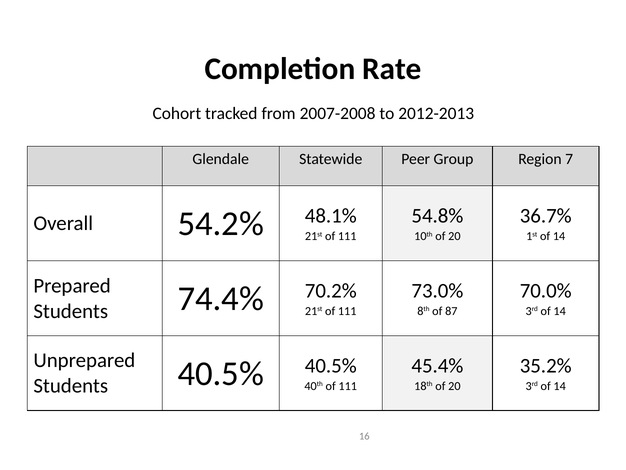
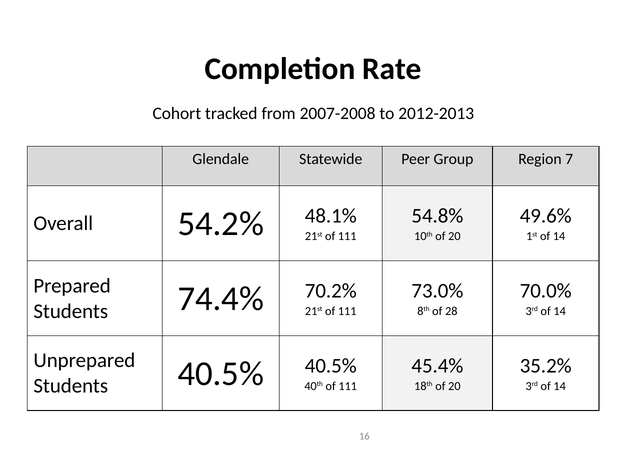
36.7%: 36.7% -> 49.6% (546, 216)
87: 87 -> 28 (451, 311)
